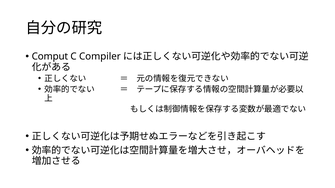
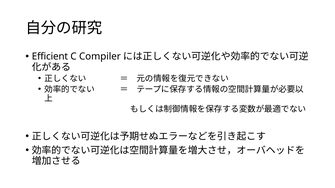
Comput: Comput -> Efficient (50, 57)
